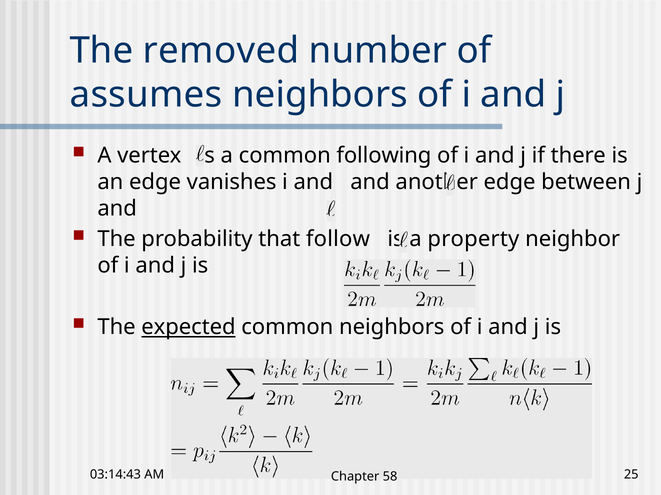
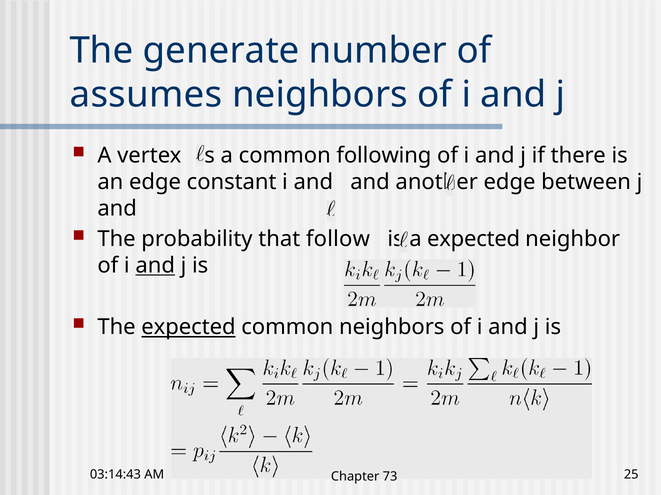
removed: removed -> generate (221, 51)
vanishes: vanishes -> constant (232, 182)
a property: property -> expected (474, 240)
and underline: none -> present (155, 266)
58: 58 -> 73 (390, 477)
